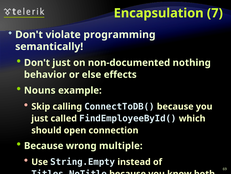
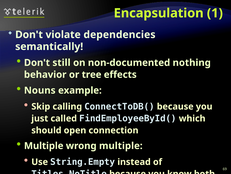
7: 7 -> 1 (215, 13)
programming: programming -> dependencies (119, 35)
Don't just: just -> still (61, 62)
else: else -> tree (92, 74)
Because: Because -> Multiple (44, 145)
